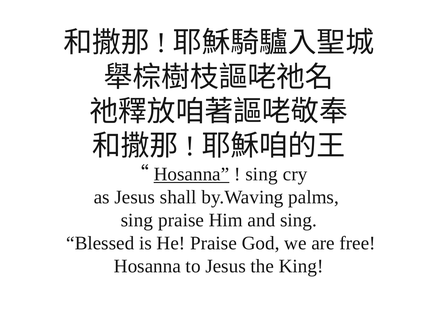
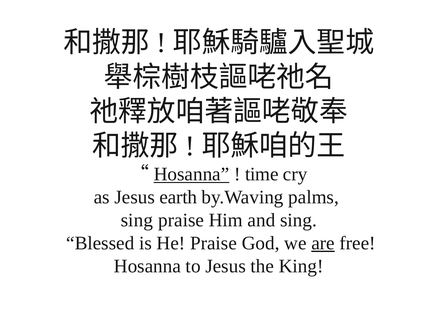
sing: sing -> time (262, 174)
shall: shall -> earth (178, 197)
are underline: none -> present (323, 243)
